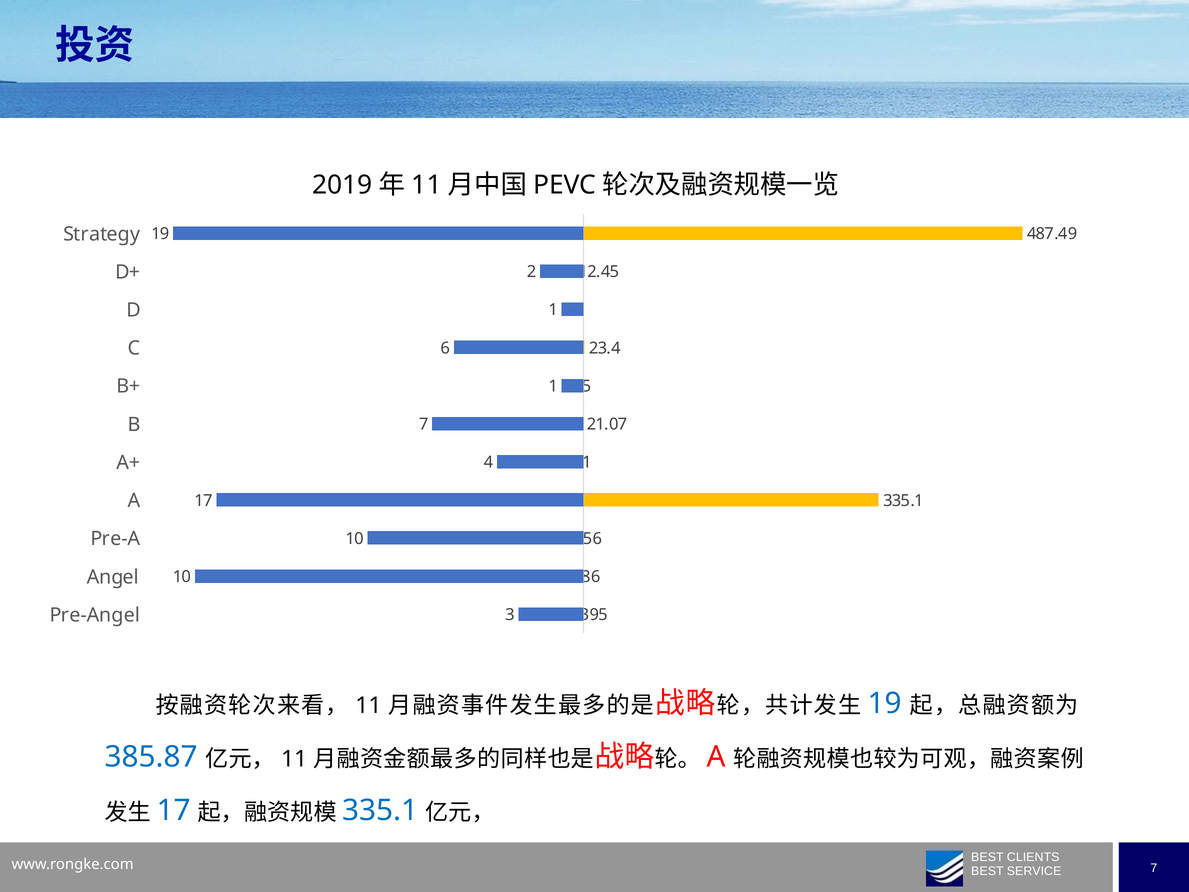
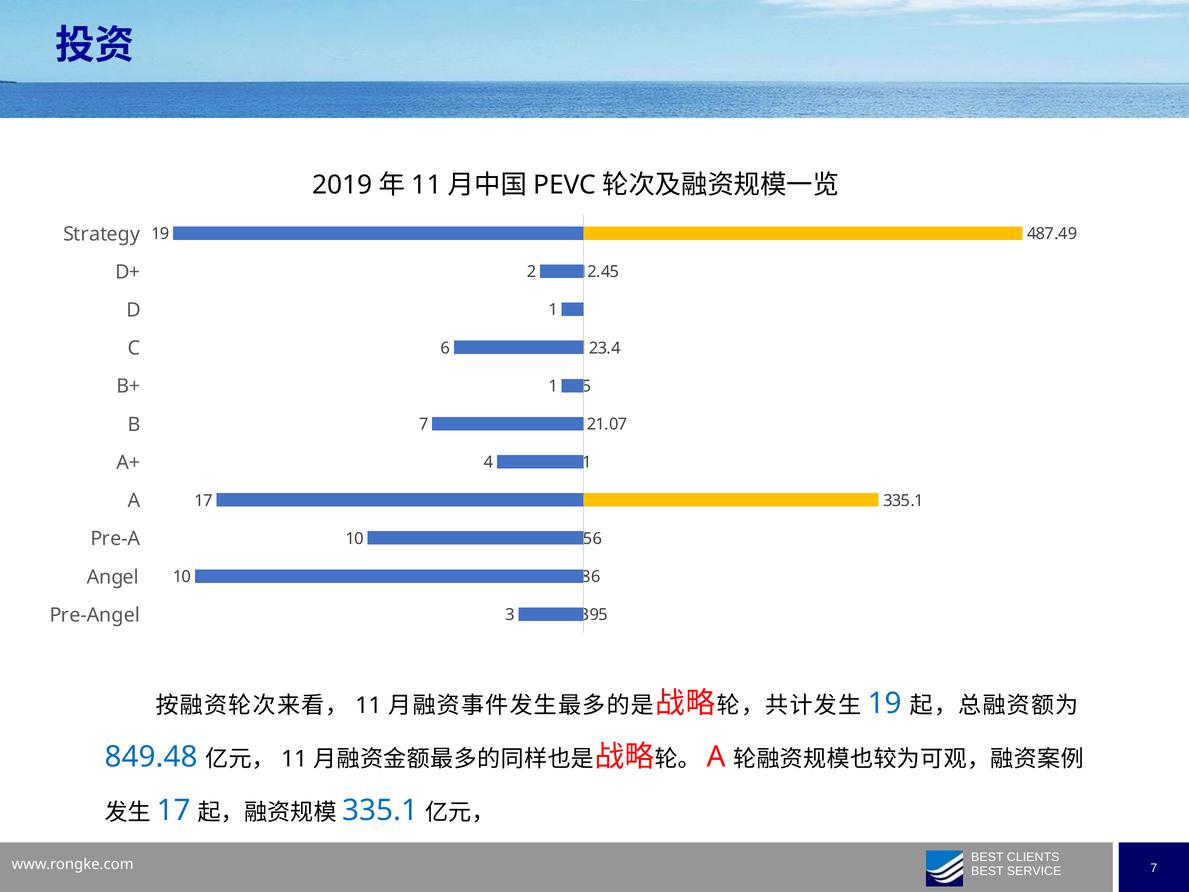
385.87: 385.87 -> 849.48 (151, 757)
